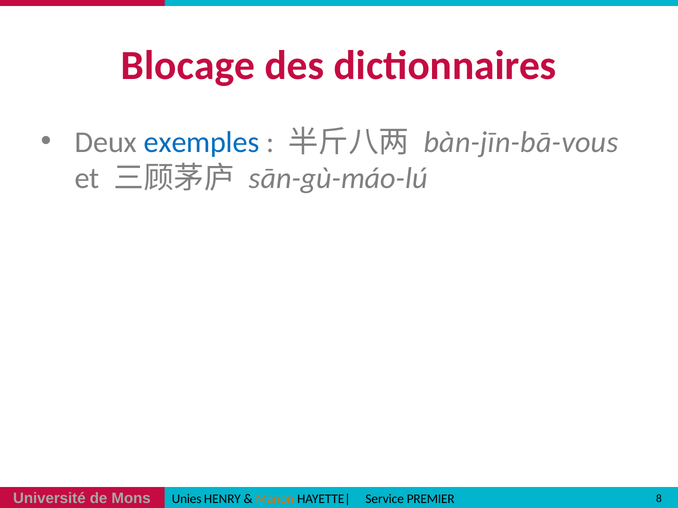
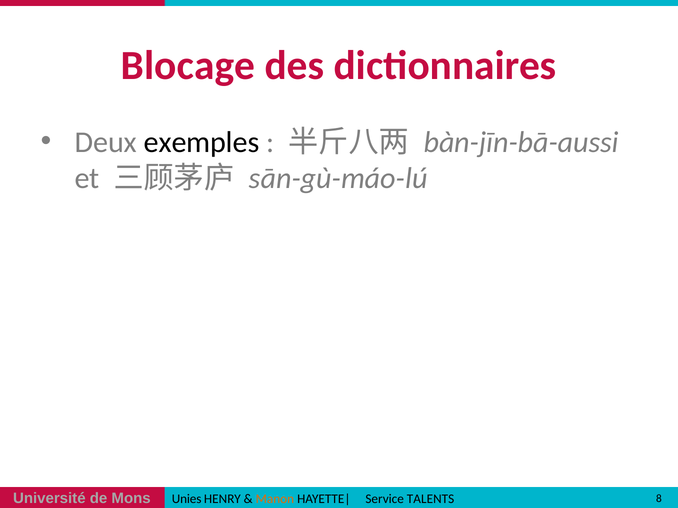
exemples colour: blue -> black (202, 142)
bàn-jīn-bā-vous: bàn-jīn-bā-vous -> bàn-jīn-bā-aussi (521, 142)
PREMIER: PREMIER -> TALENTS (431, 499)
